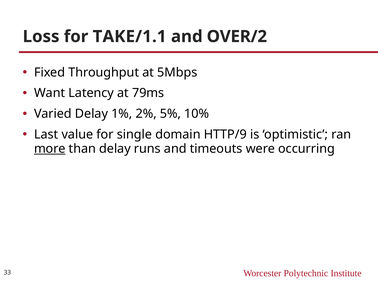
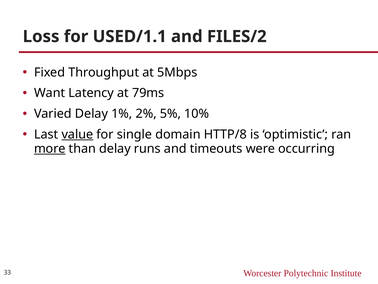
TAKE/1.1: TAKE/1.1 -> USED/1.1 (130, 36)
OVER/2: OVER/2 -> FILES/2 (237, 36)
value underline: none -> present (77, 134)
HTTP/9: HTTP/9 -> HTTP/8 (225, 134)
